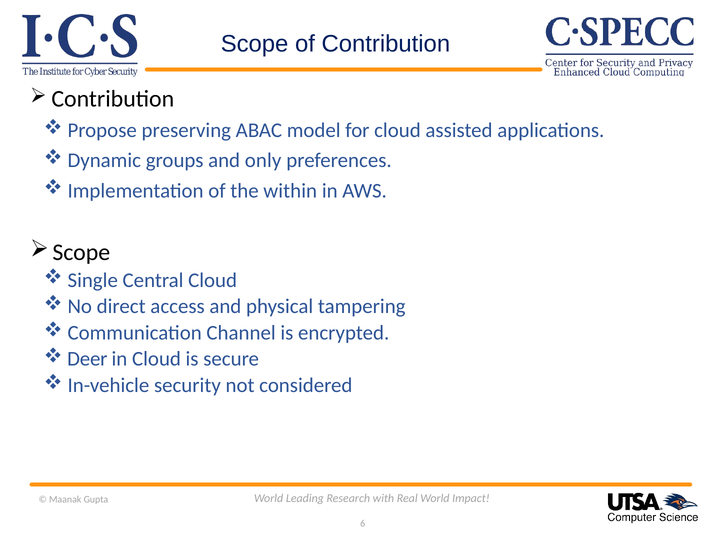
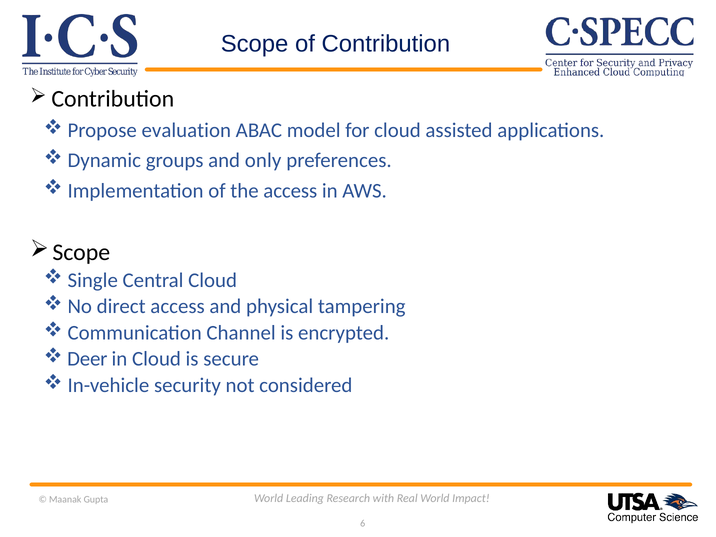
preserving: preserving -> evaluation (186, 131)
the within: within -> access (290, 191)
